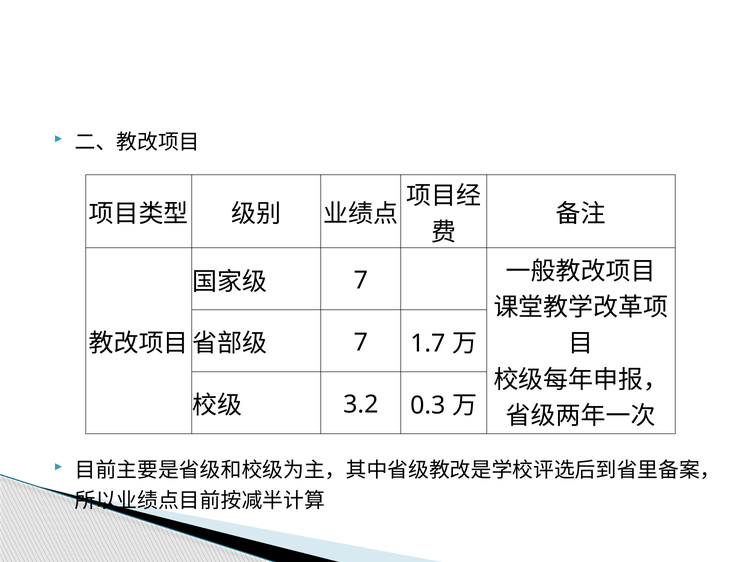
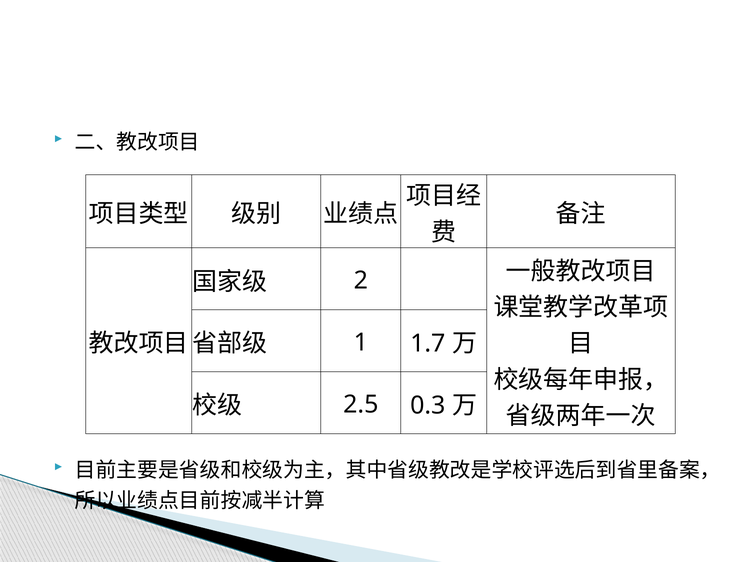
7: 7 -> 2 (361, 280)
7: 7 -> 1 (361, 342)
3.2: 3.2 -> 2.5 (361, 404)
